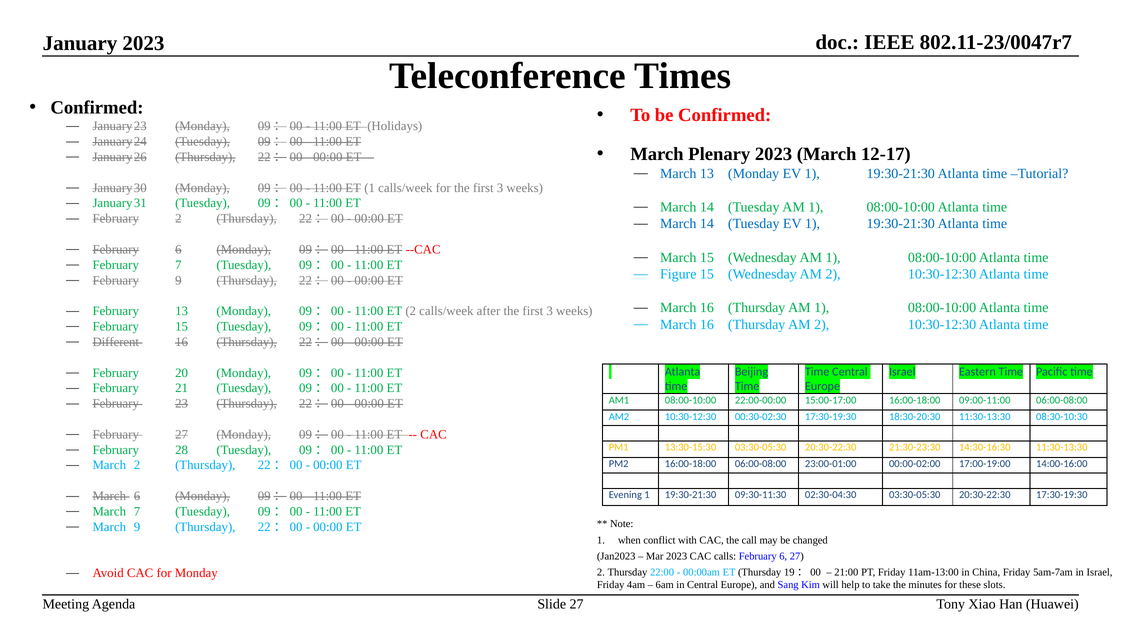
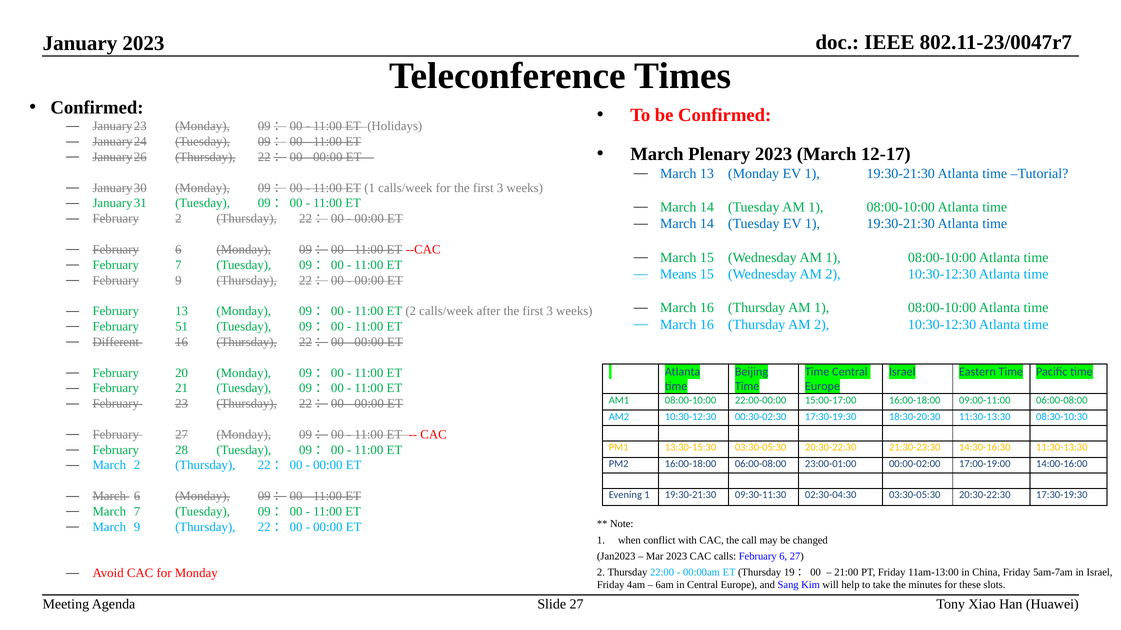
Figure: Figure -> Means (678, 275)
February 15: 15 -> 51 (182, 327)
